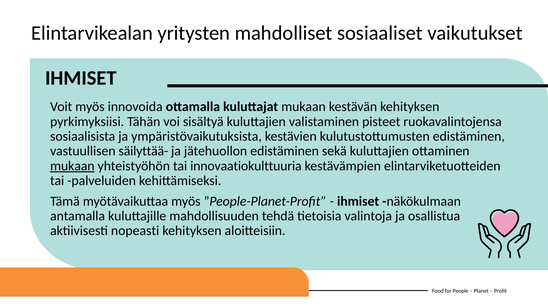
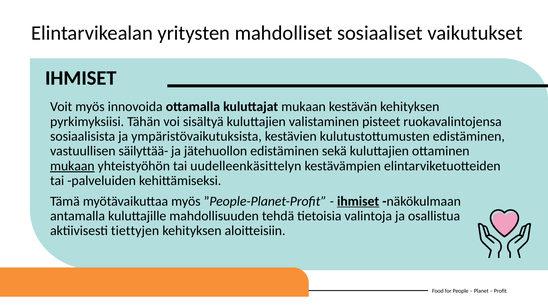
innovaatiokulttuuria: innovaatiokulttuuria -> uudelleenkäsittelyn (246, 166)
ihmiset underline: none -> present (358, 201)
nopeasti: nopeasti -> tiettyjen (135, 231)
